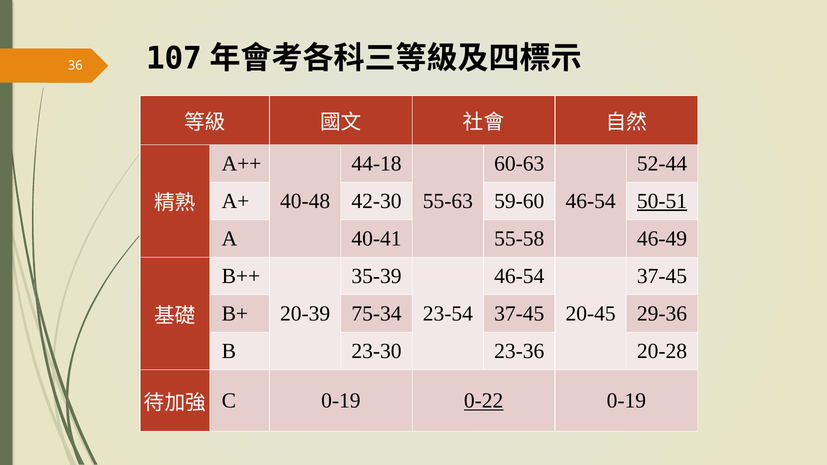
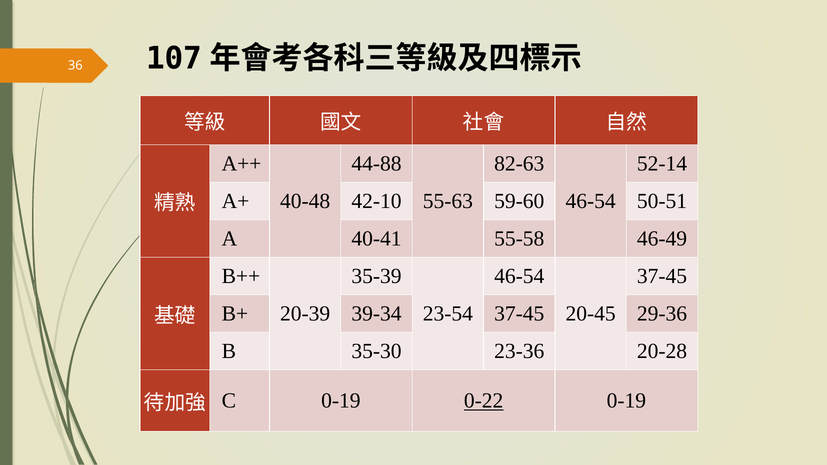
44-18: 44-18 -> 44-88 (377, 164)
60-63: 60-63 -> 82-63 (519, 164)
52-44: 52-44 -> 52-14 (662, 164)
42-30: 42-30 -> 42-10 (377, 201)
50-51 underline: present -> none (662, 201)
75-34: 75-34 -> 39-34 (377, 314)
23-30: 23-30 -> 35-30 (377, 351)
